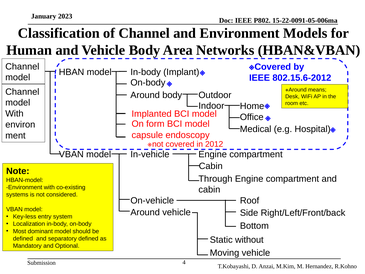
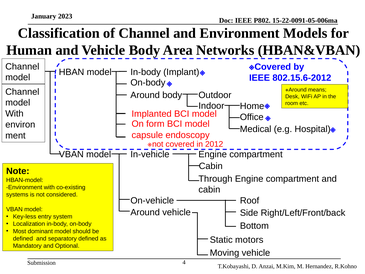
without: without -> motors (249, 240)
